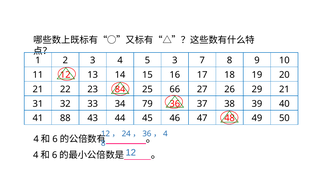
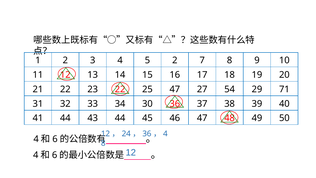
5 3: 3 -> 2 (175, 60)
23 84: 84 -> 22 (120, 89)
25 66: 66 -> 47 (175, 89)
26: 26 -> 54 (230, 89)
29 21: 21 -> 71 (284, 89)
79: 79 -> 30 (147, 104)
41 88: 88 -> 44 (65, 118)
